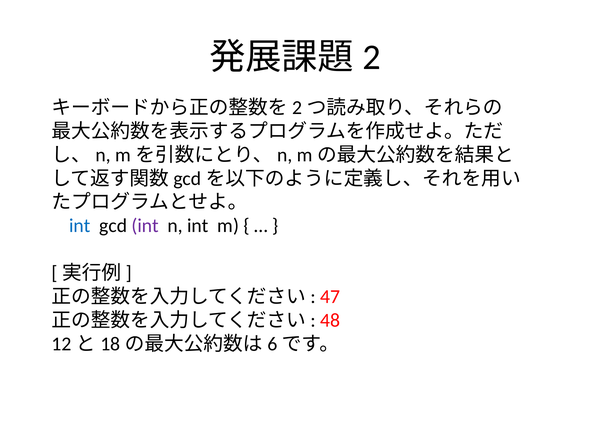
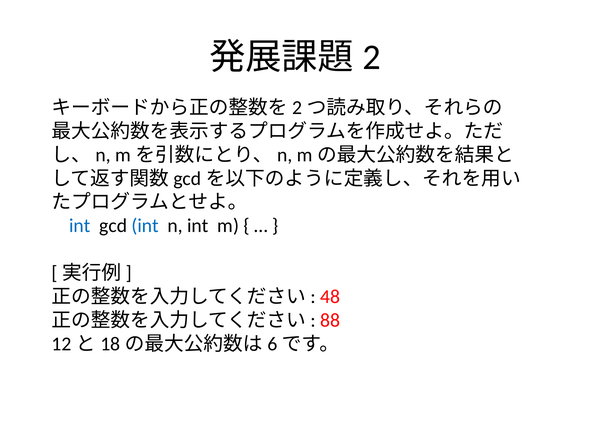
int colour: purple -> blue (145, 226)
47: 47 -> 48 (330, 296)
48: 48 -> 88 (330, 320)
